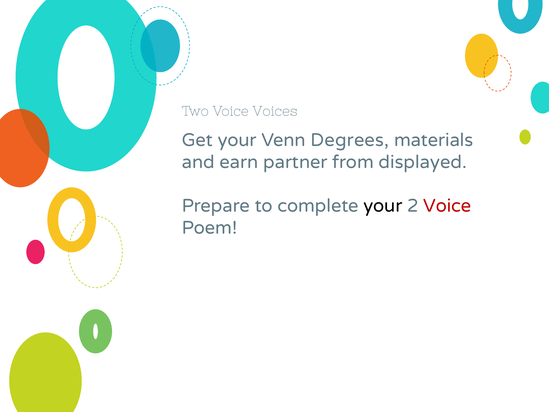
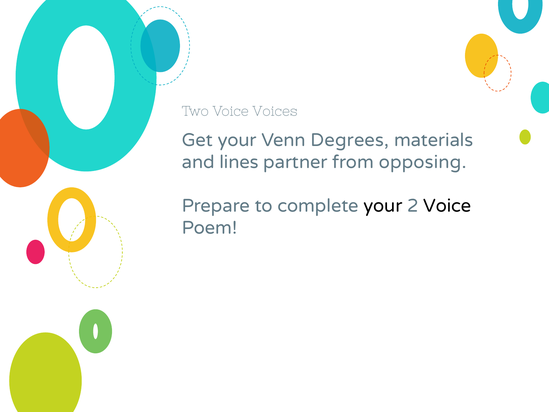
earn: earn -> lines (239, 162)
displayed: displayed -> opposing (423, 162)
Voice colour: red -> black (447, 206)
